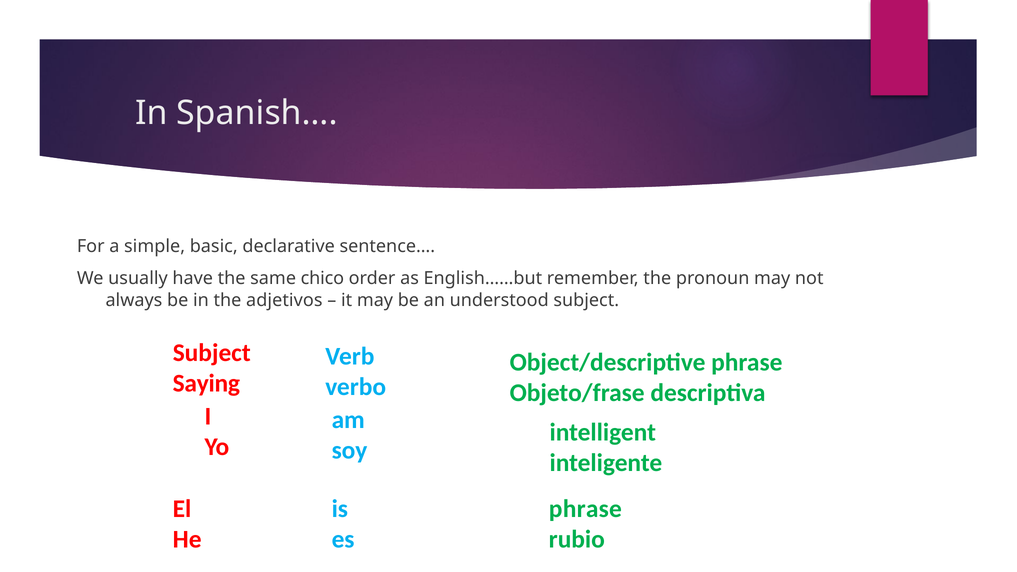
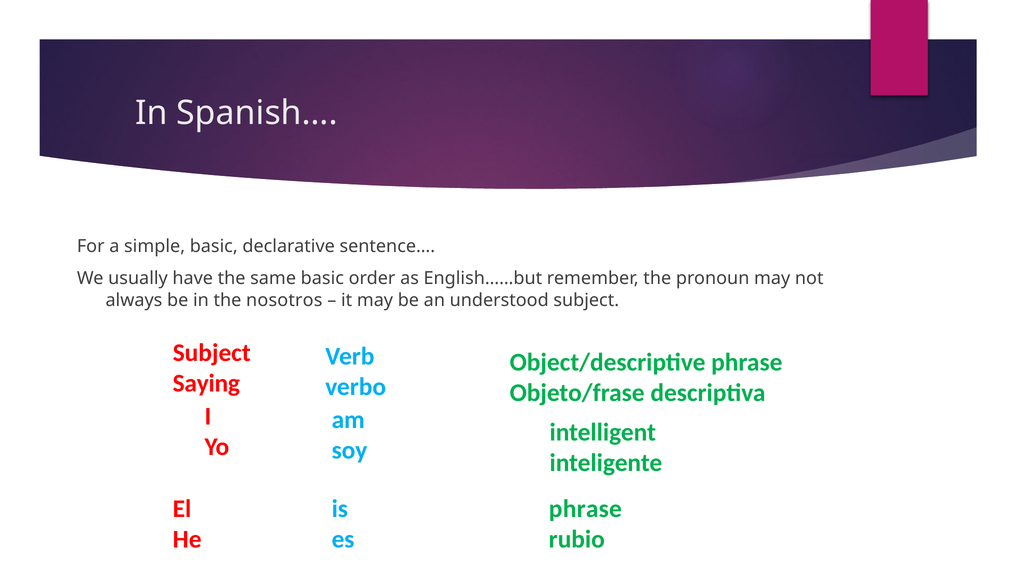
same chico: chico -> basic (322, 278)
adjetivos: adjetivos -> nosotros (284, 300)
